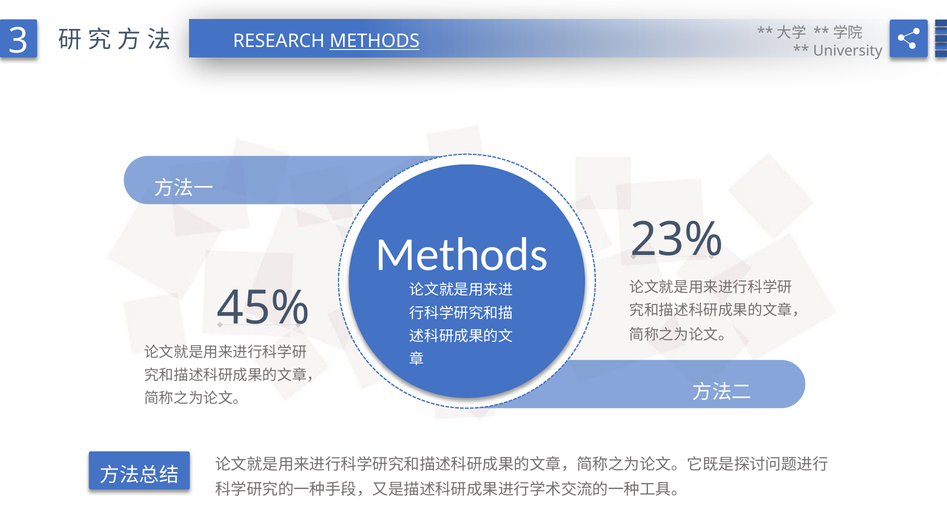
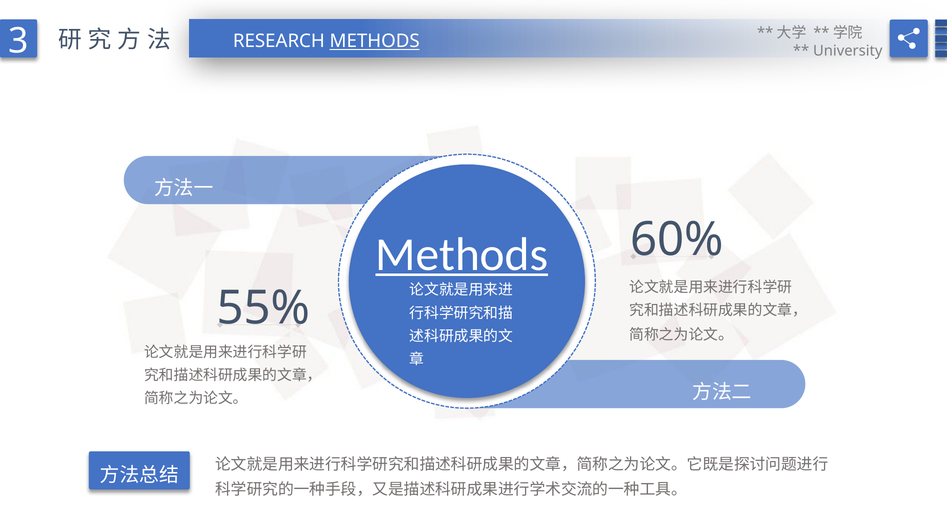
23%: 23% -> 60% (677, 240)
Methods underline: none -> present (462, 255)
45%: 45% -> 55% (264, 308)
